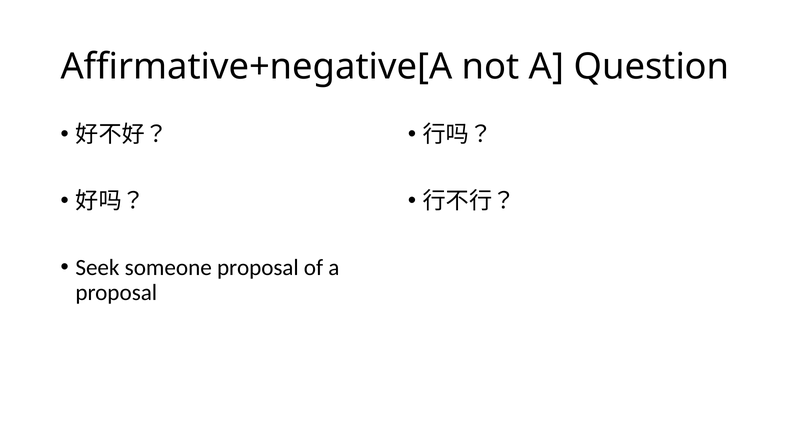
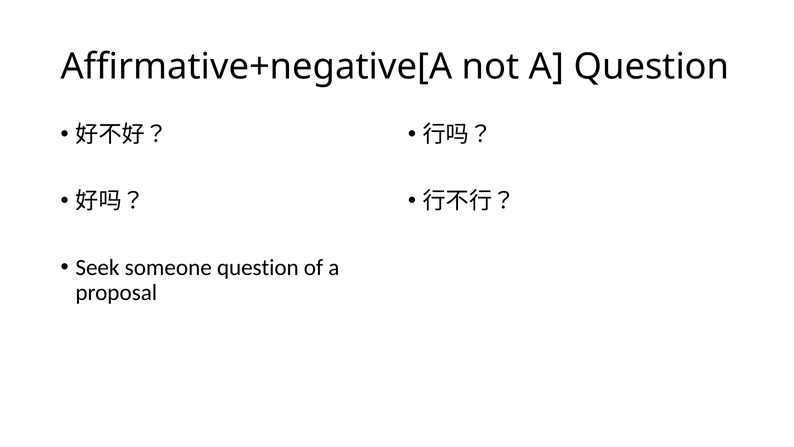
someone proposal: proposal -> question (258, 267)
